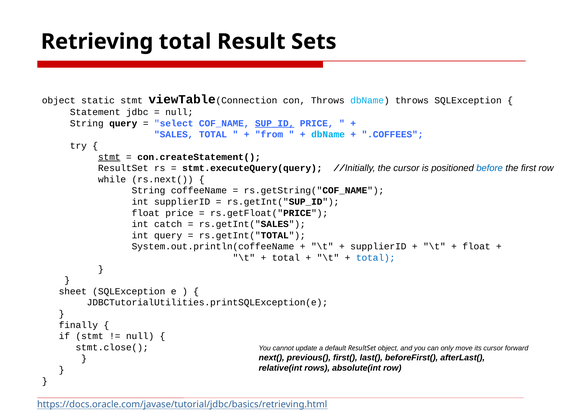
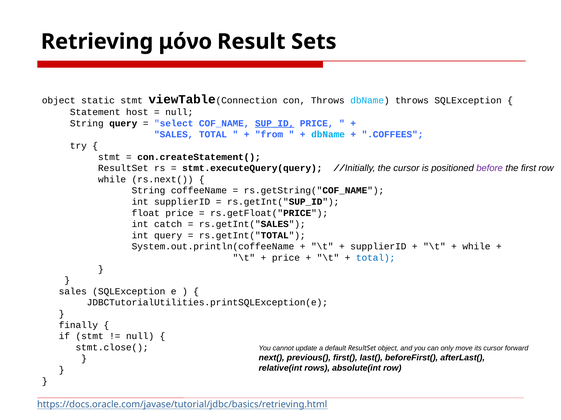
Retrieving total: total -> μόνο (185, 42)
jdbc: jdbc -> host (137, 112)
stmt underline: present -> none (109, 157)
before colour: blue -> purple (490, 168)
float: float -> while (476, 247)
total: total -> price (286, 258)
sheet: sheet -> sales (73, 292)
